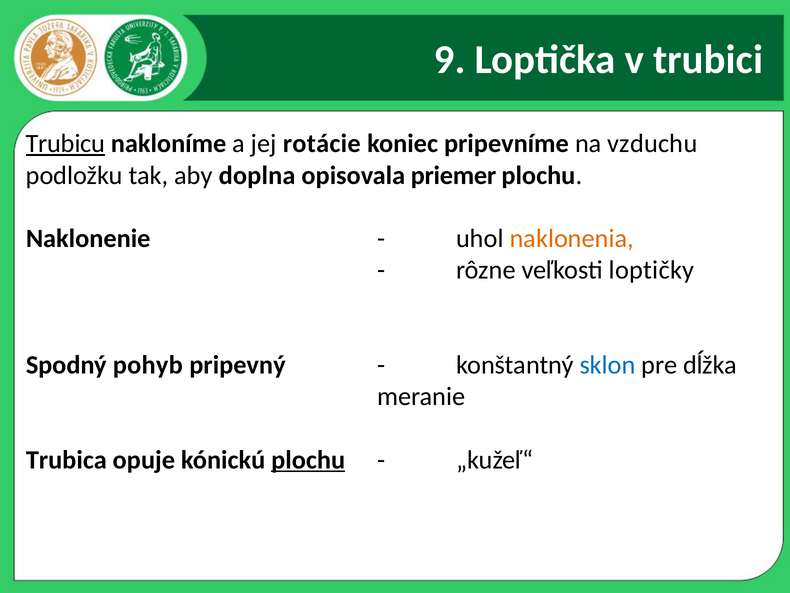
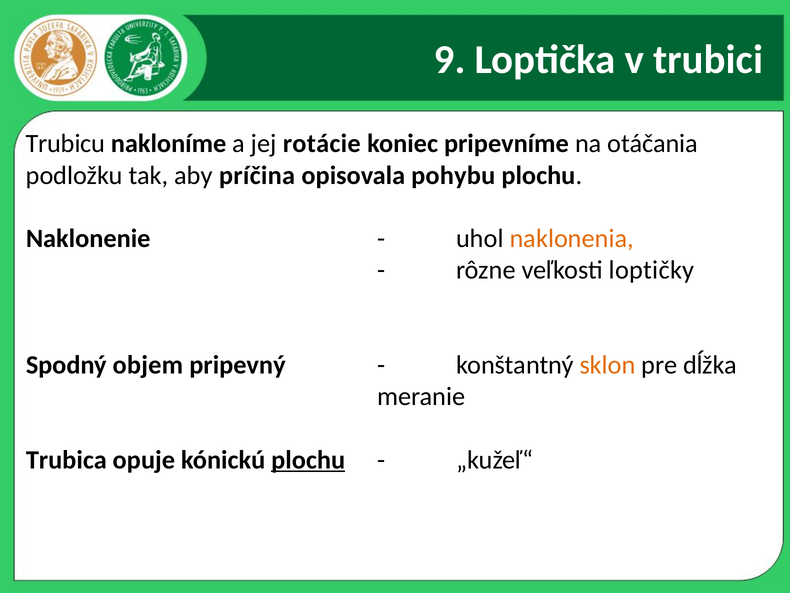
Trubicu underline: present -> none (65, 144)
vzduchu: vzduchu -> otáčania (653, 144)
doplna: doplna -> príčina (257, 175)
priemer: priemer -> pohybu (453, 175)
pohyb: pohyb -> objem (148, 365)
sklon colour: blue -> orange (608, 365)
